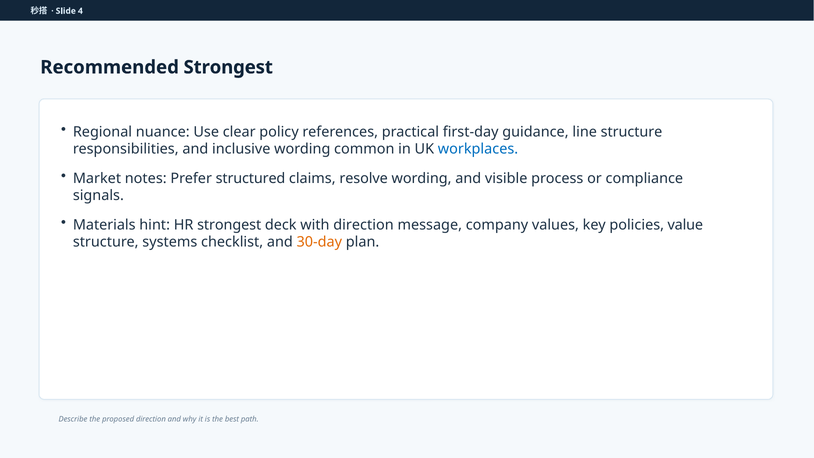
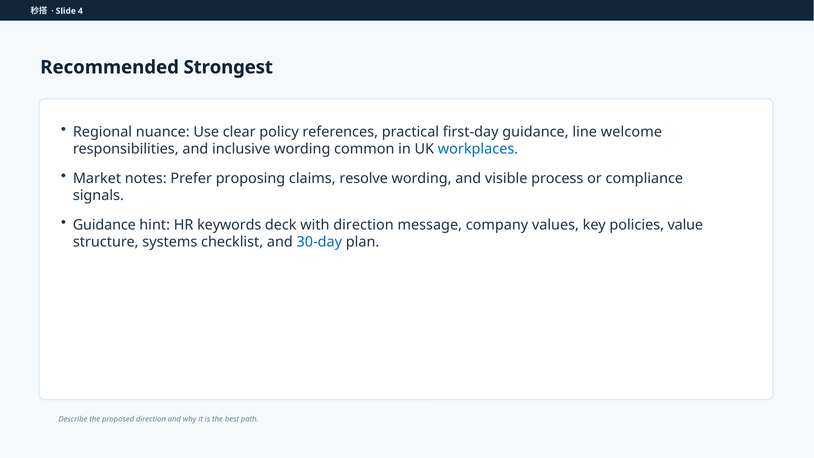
line structure: structure -> welcome (631, 132)
structured: structured -> proposing (250, 178)
Materials: Materials -> Guidance (104, 225)
HR strongest: strongest -> keywords (229, 225)
30-day colour: orange -> blue (319, 242)
